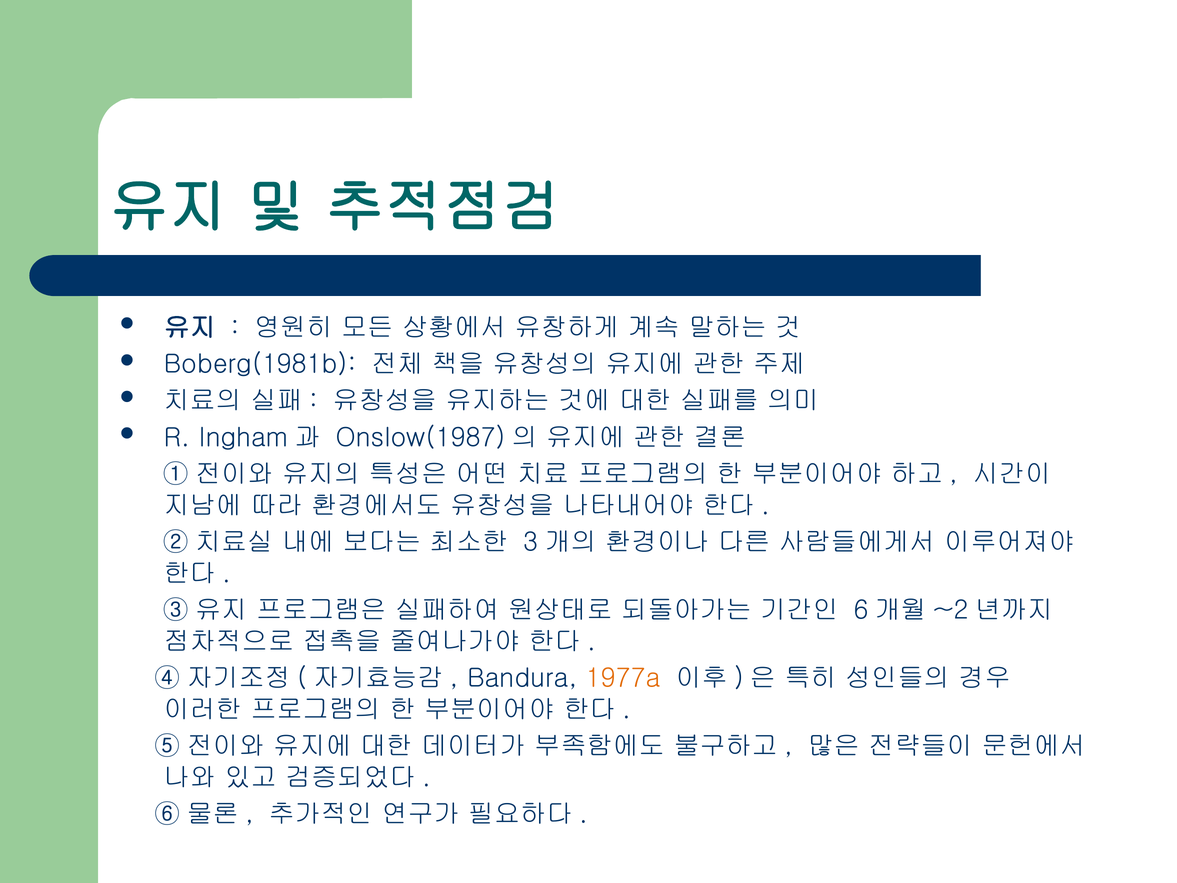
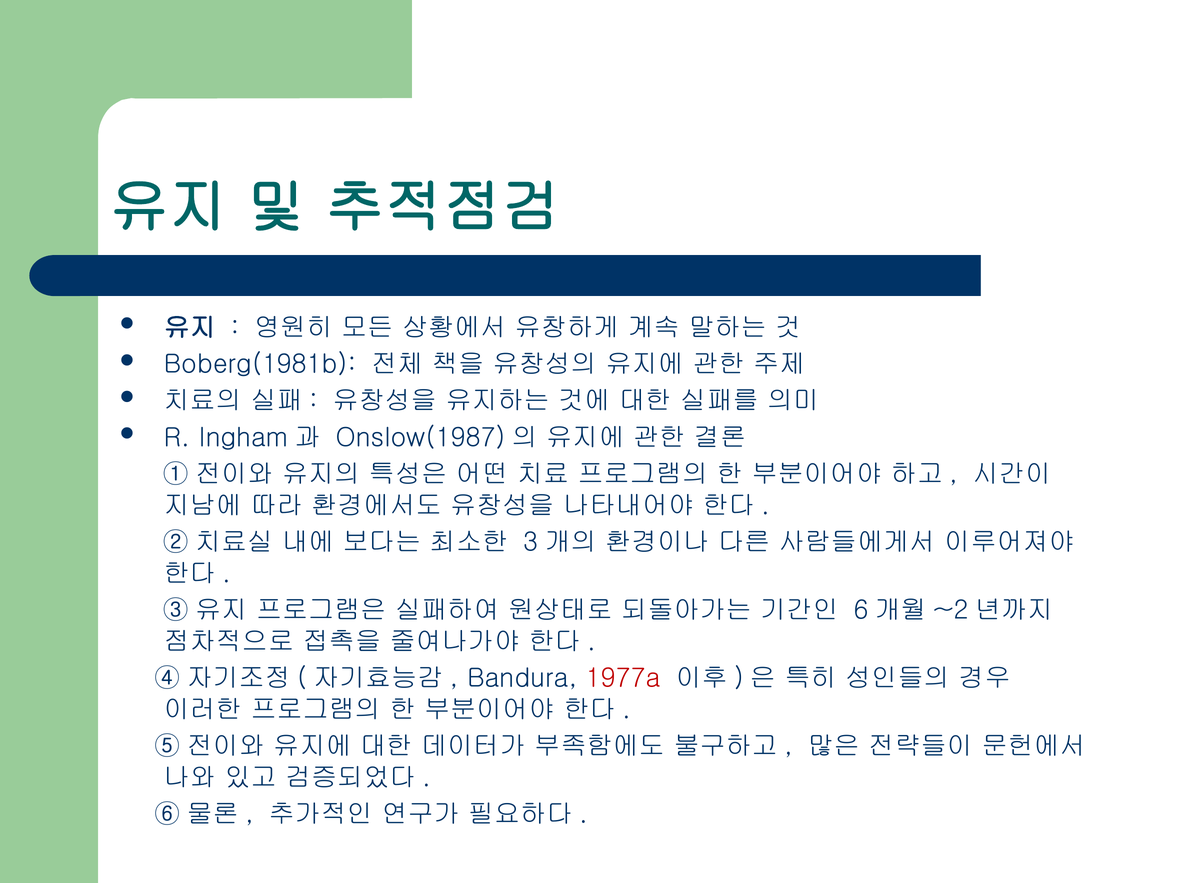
1977a colour: orange -> red (623, 678)
